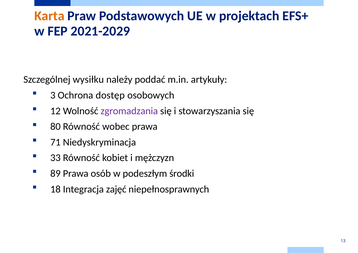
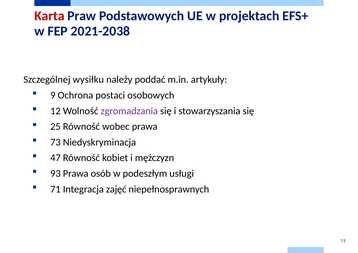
Karta colour: orange -> red (49, 16)
2021-2029: 2021-2029 -> 2021-2038 (100, 31)
3: 3 -> 9 (53, 95)
dostęp: dostęp -> postaci (110, 95)
80: 80 -> 25 (55, 127)
71: 71 -> 73 (55, 142)
33: 33 -> 47 (55, 158)
89: 89 -> 93 (55, 174)
środki: środki -> usługi (182, 174)
18: 18 -> 71 (55, 189)
